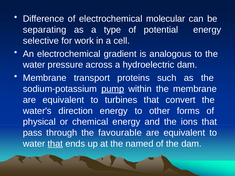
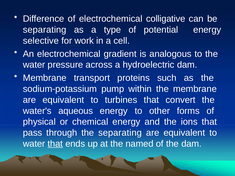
molecular: molecular -> colligative (166, 19)
pump underline: present -> none (113, 89)
direction: direction -> aqueous (76, 111)
the favourable: favourable -> separating (120, 133)
